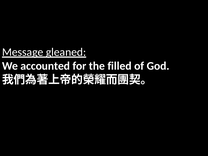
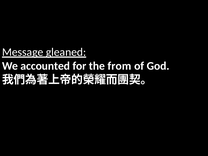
filled: filled -> from (119, 66)
